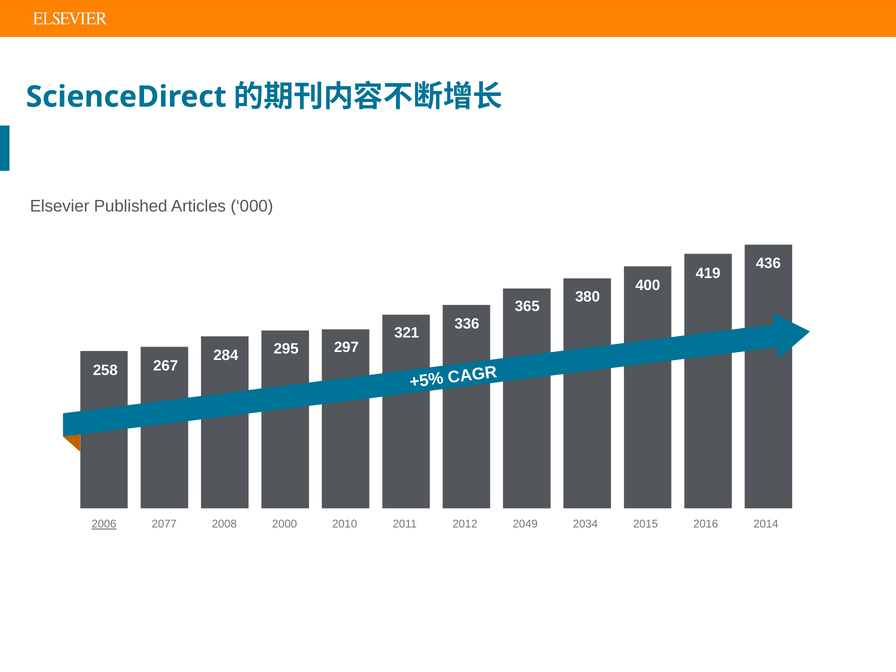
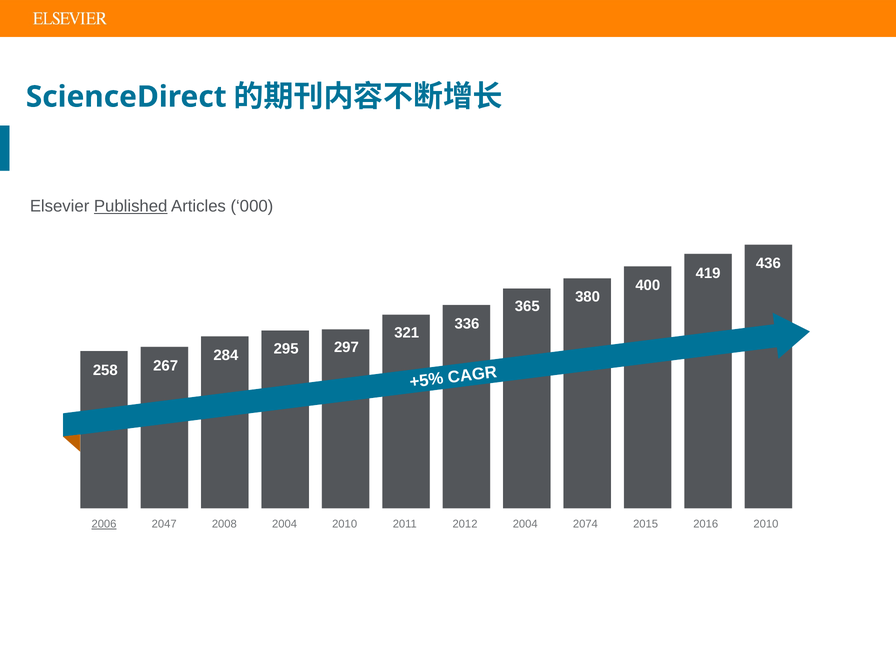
Published underline: none -> present (131, 206)
2077: 2077 -> 2047 (164, 524)
2000: 2000 -> 2004 (285, 524)
2049: 2049 -> 2004 (525, 524)
2034: 2034 -> 2074 (585, 524)
2011 2014: 2014 -> 2010 (766, 524)
